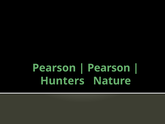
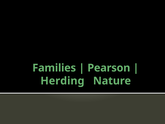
Pearson: Pearson -> Families (54, 68)
Hunters: Hunters -> Herding (62, 81)
